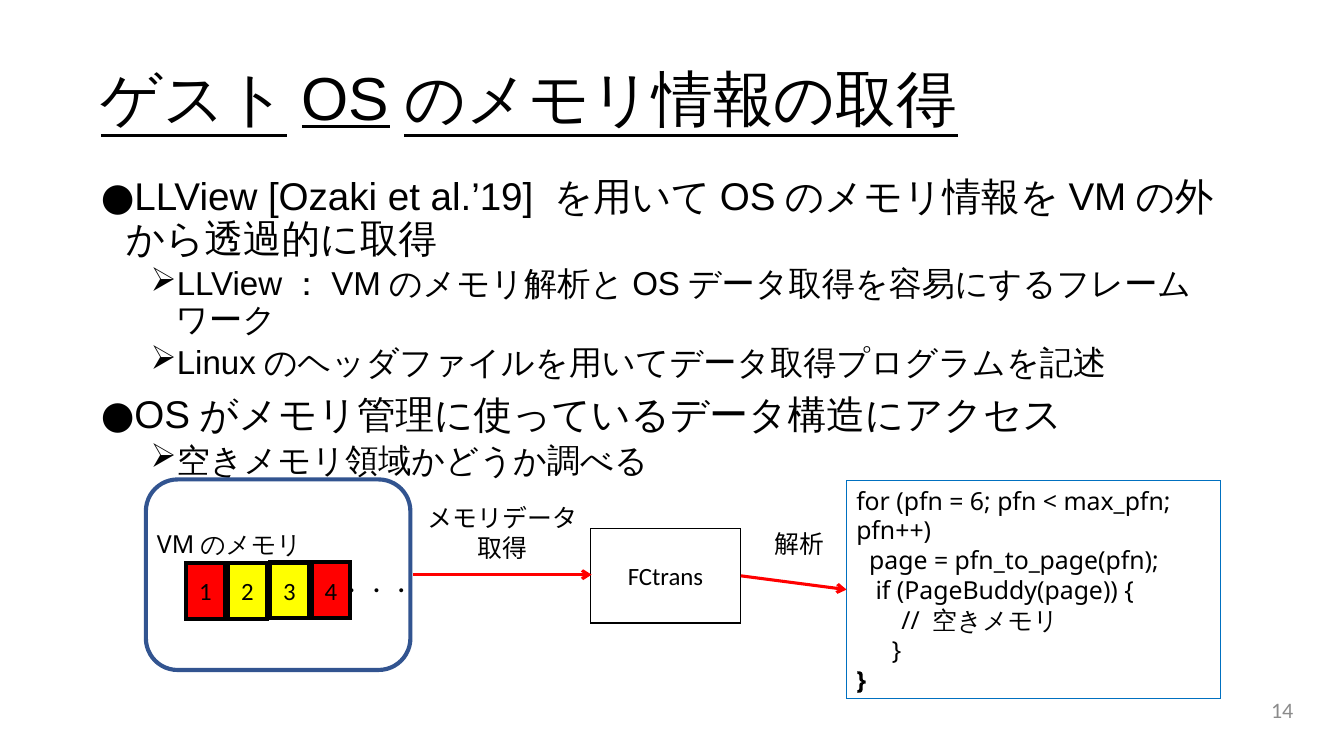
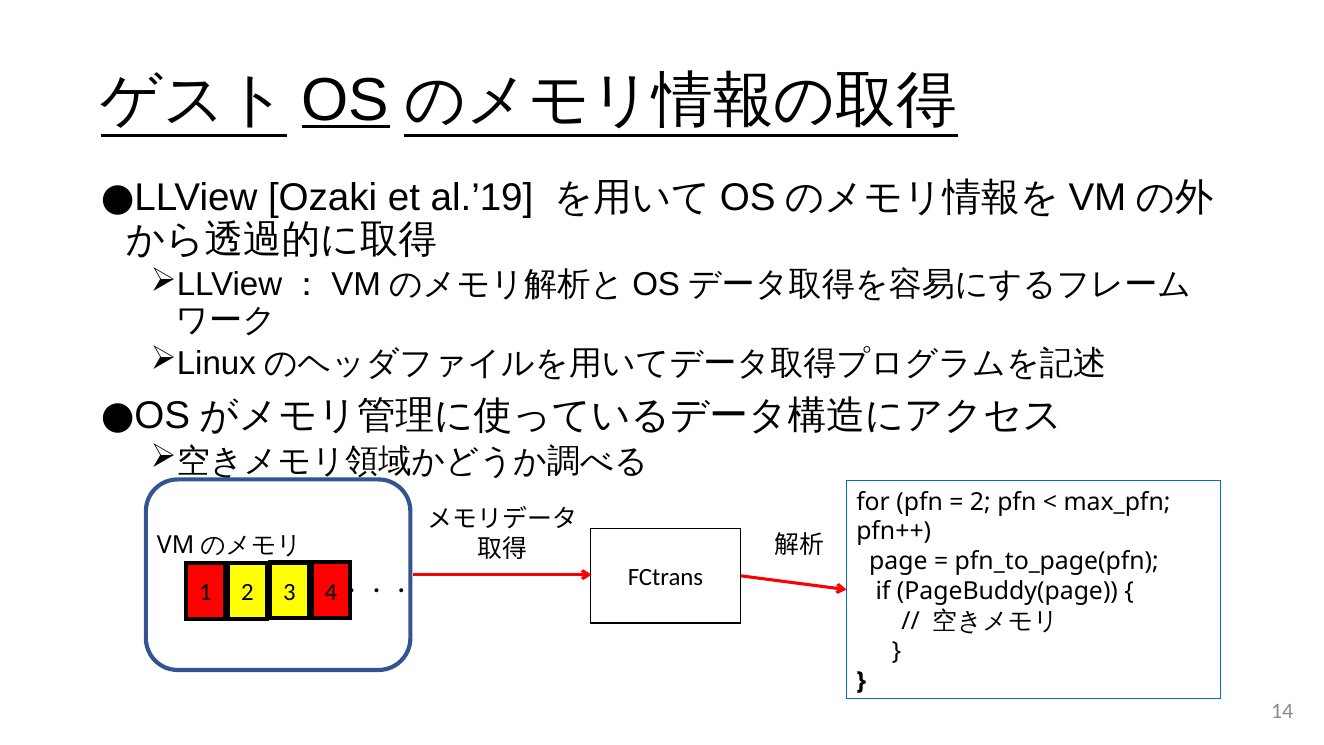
6: 6 -> 2 (980, 502)
